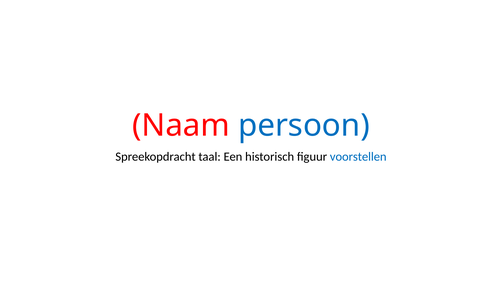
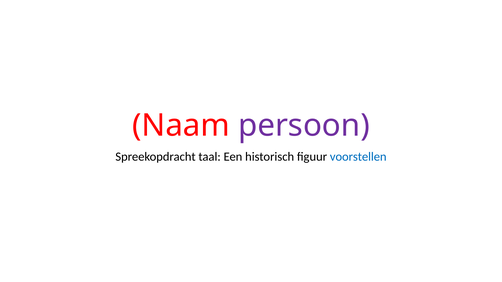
persoon colour: blue -> purple (304, 125)
